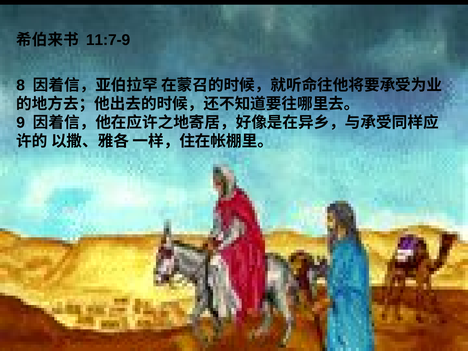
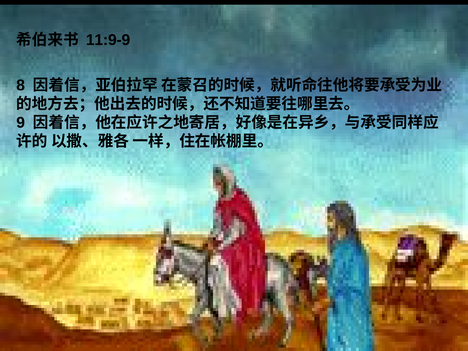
11:7-9: 11:7-9 -> 11:9-9 (108, 40)
